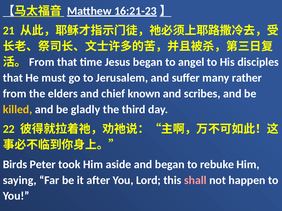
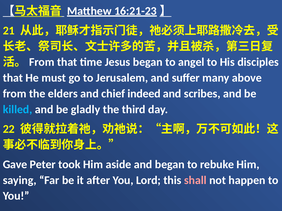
rather: rather -> above (247, 78)
known: known -> indeed (144, 94)
killed colour: yellow -> light blue (18, 110)
Birds: Birds -> Gave (15, 165)
